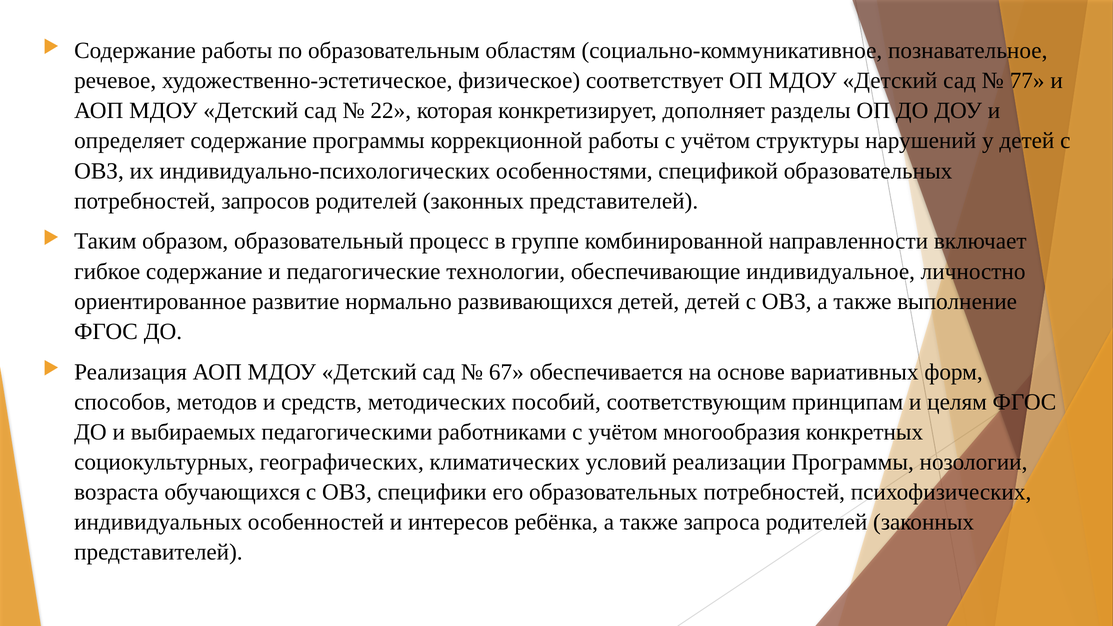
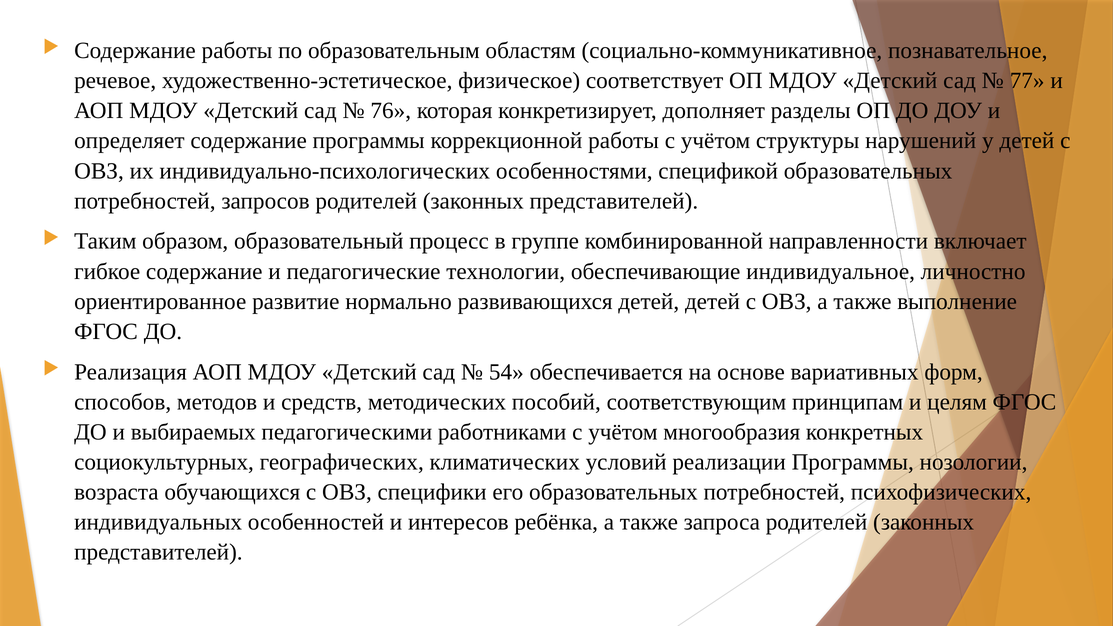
22: 22 -> 76 (391, 111)
67: 67 -> 54 (506, 372)
